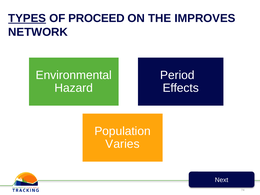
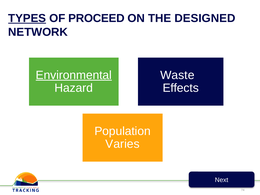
IMPROVES: IMPROVES -> DESIGNED (205, 18)
Environmental underline: none -> present (74, 75)
Period: Period -> Waste (177, 75)
